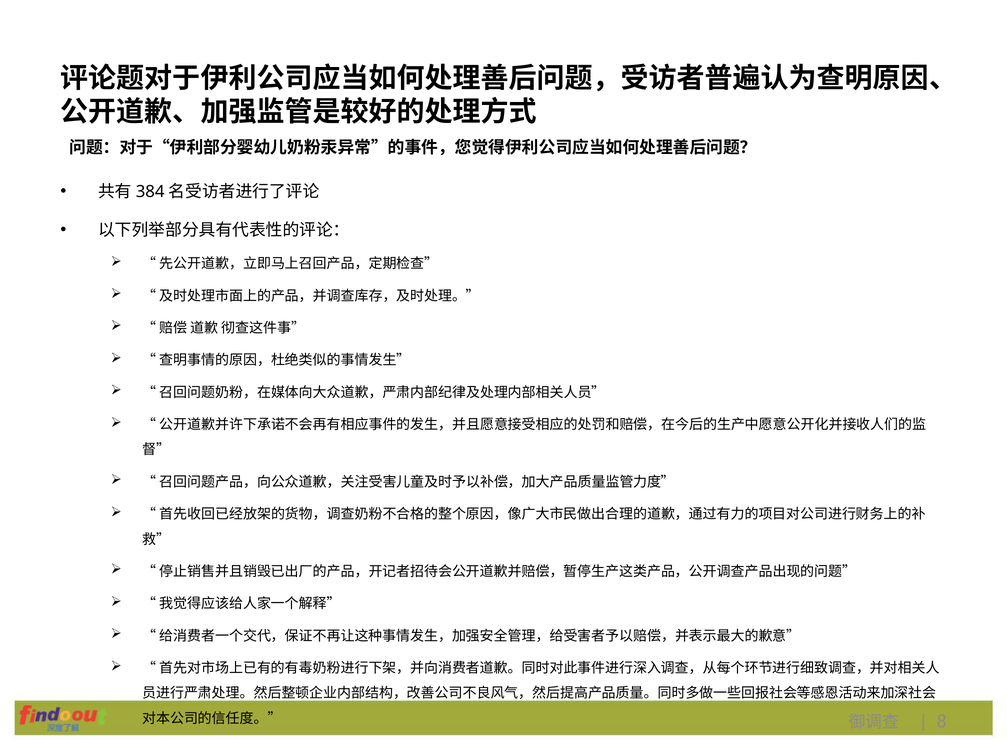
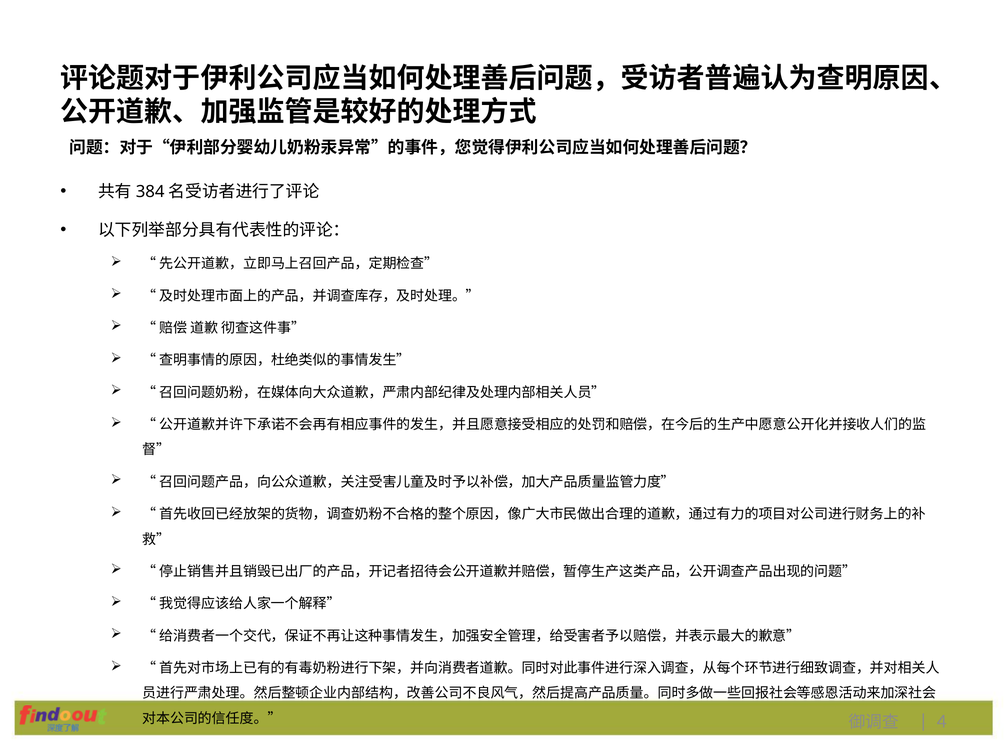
8: 8 -> 4 (942, 721)
